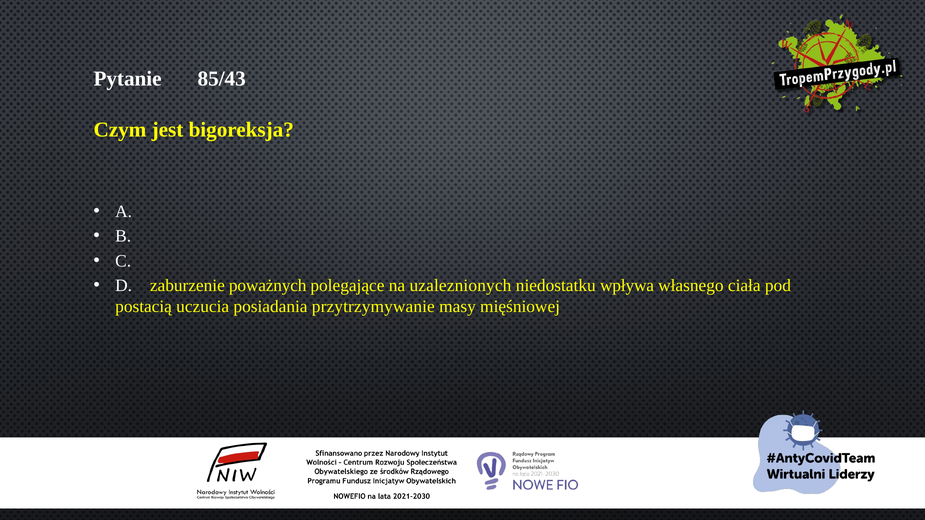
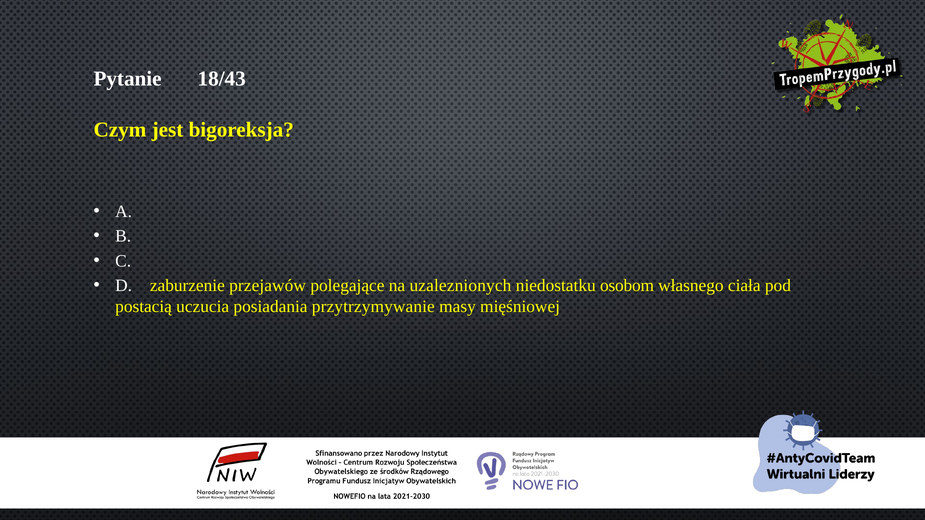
85/43: 85/43 -> 18/43 (222, 79)
poważnych: poważnych -> przejawów (268, 286)
wpływa: wpływa -> osobom (627, 286)
